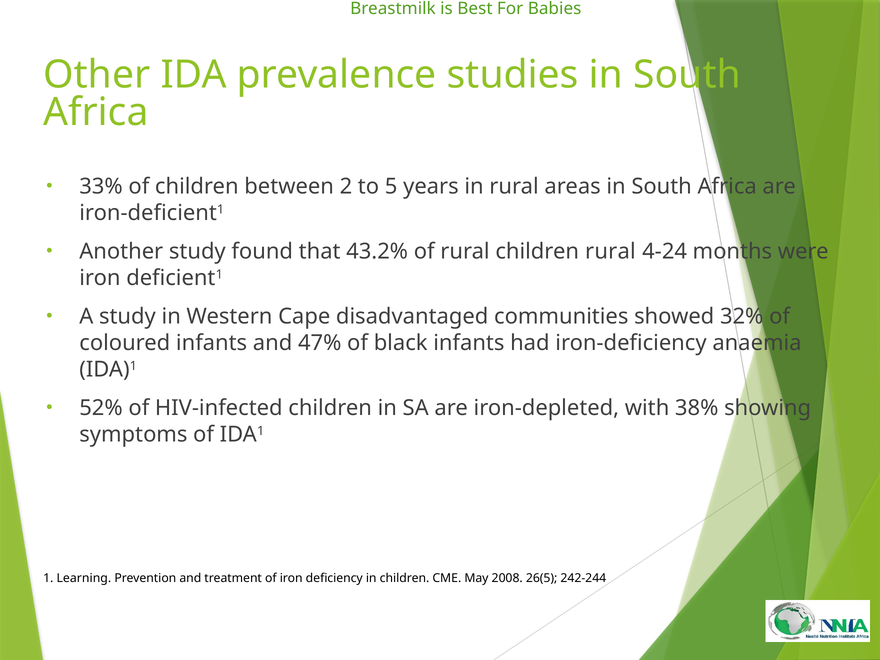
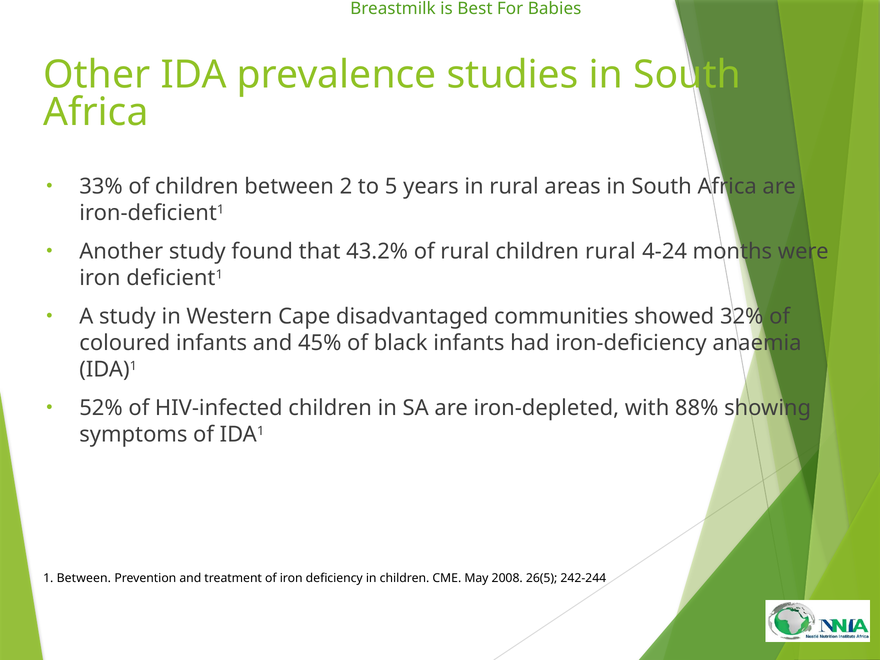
47%: 47% -> 45% (320, 343)
38%: 38% -> 88% (697, 408)
1 Learning: Learning -> Between (84, 578)
